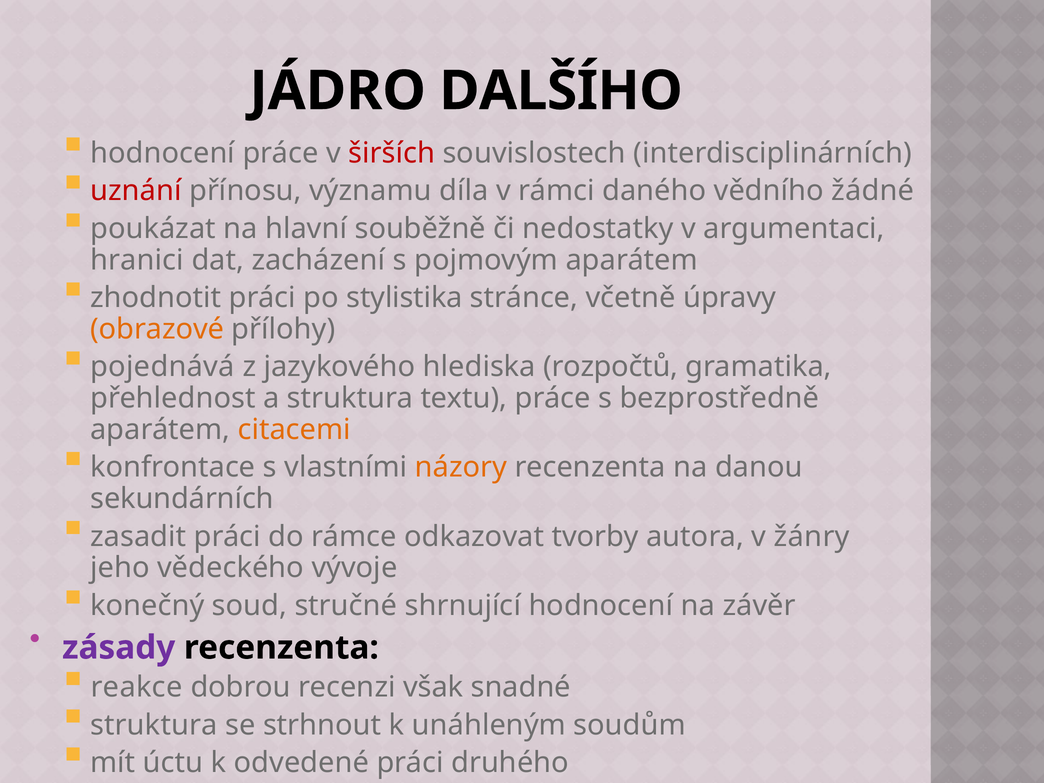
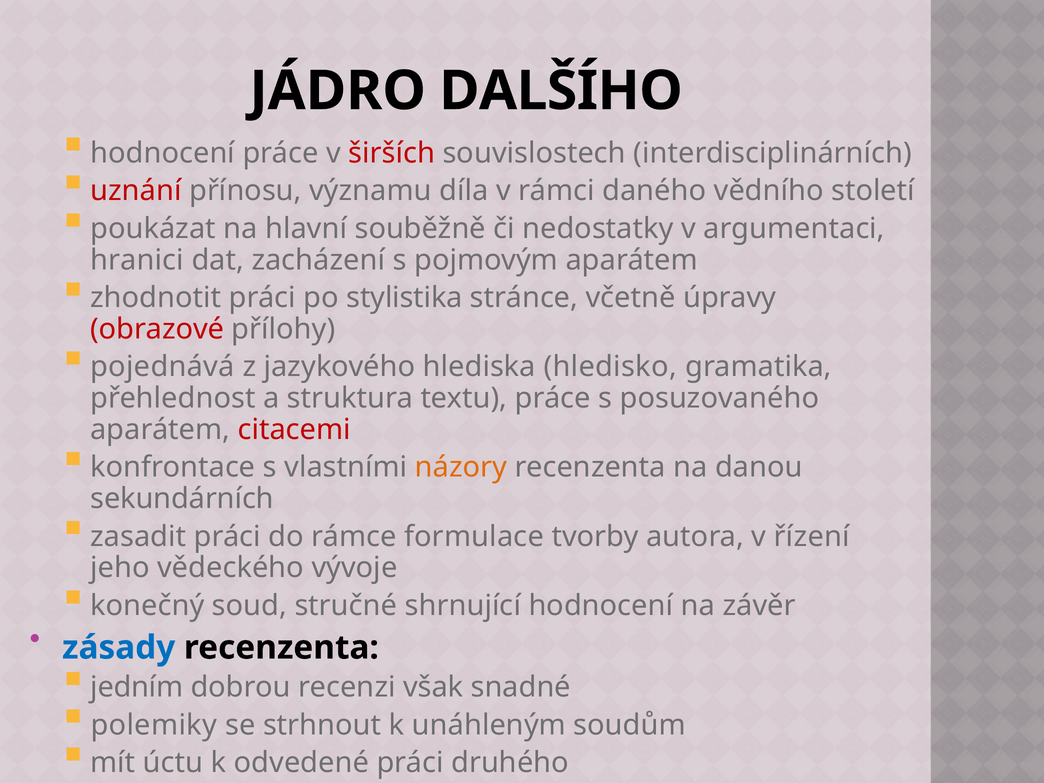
žádné: žádné -> století (873, 191)
obrazové colour: orange -> red (157, 329)
rozpočtů: rozpočtů -> hledisko (610, 367)
bezprostředně: bezprostředně -> posuzovaného (719, 398)
citacemi colour: orange -> red (294, 430)
odkazovat: odkazovat -> formulace (474, 536)
žánry: žánry -> řízení (812, 536)
zásady colour: purple -> blue (119, 648)
reakce: reakce -> jedním (137, 687)
struktura: struktura -> polemiky (154, 725)
